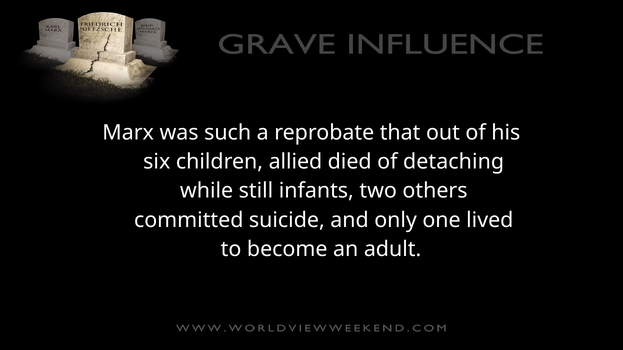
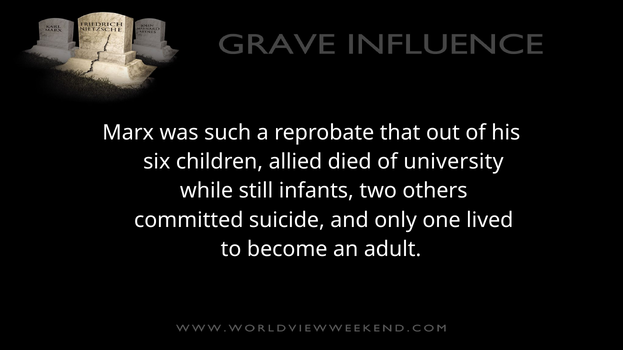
detaching: detaching -> university (454, 162)
